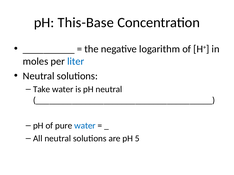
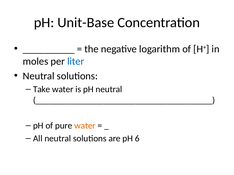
This-Base: This-Base -> Unit-Base (86, 23)
water colour: blue -> orange (85, 126)
5: 5 -> 6 (137, 139)
